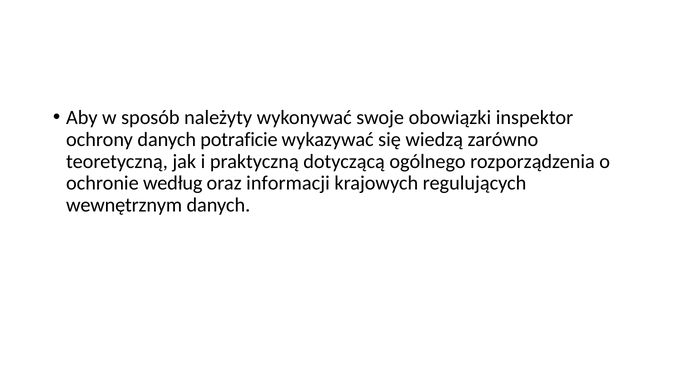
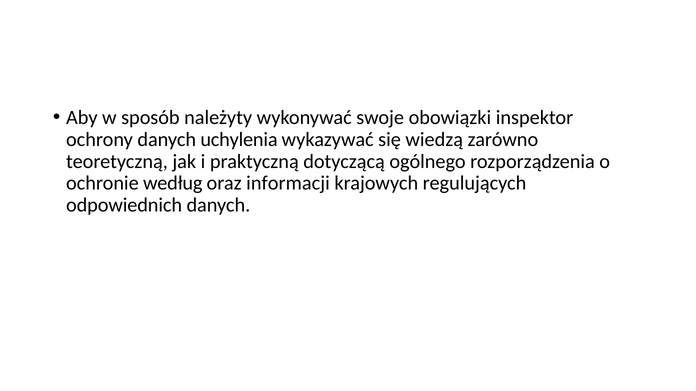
potraficie: potraficie -> uchylenia (239, 140)
wewnętrznym: wewnętrznym -> odpowiednich (124, 205)
